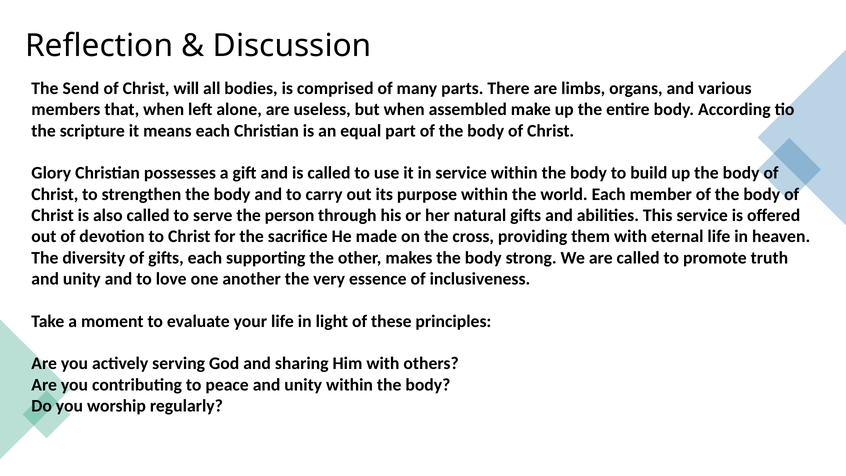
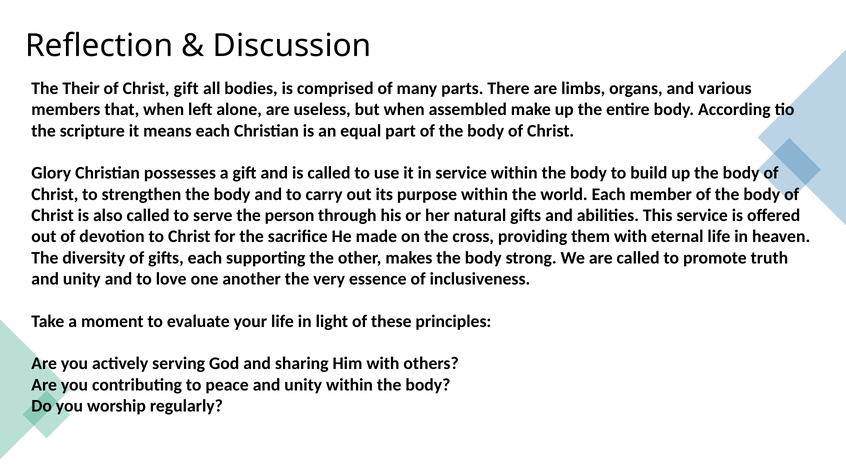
Send: Send -> Their (81, 88)
Christ will: will -> gift (186, 88)
